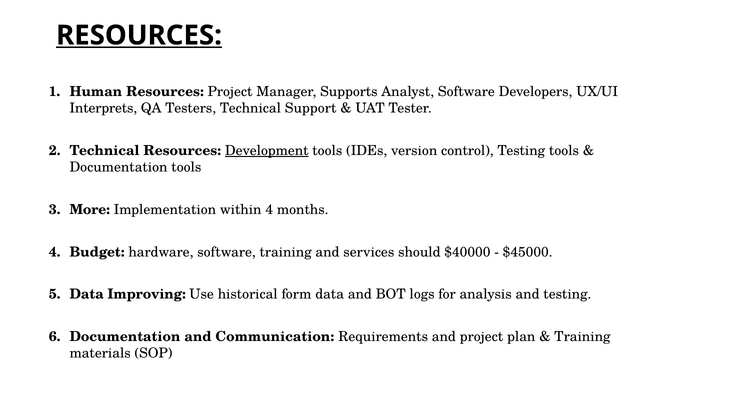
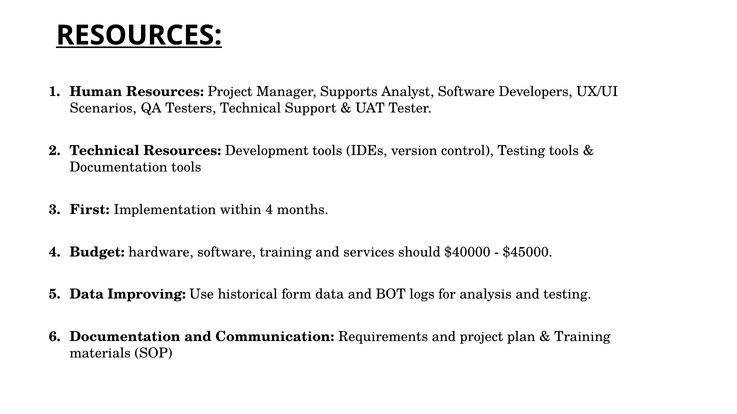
Interprets: Interprets -> Scenarios (103, 109)
Development underline: present -> none (267, 151)
More: More -> First (90, 210)
